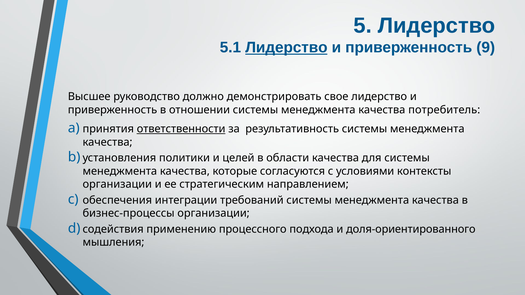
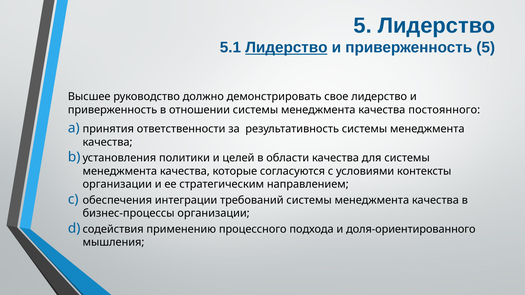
приверженность 9: 9 -> 5 (486, 48)
потребитель: потребитель -> постоянного (444, 110)
ответственности underline: present -> none (181, 129)
